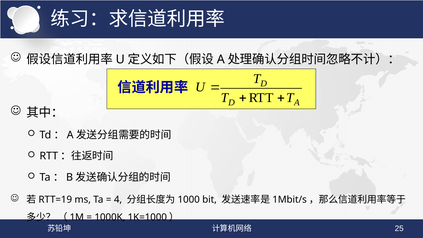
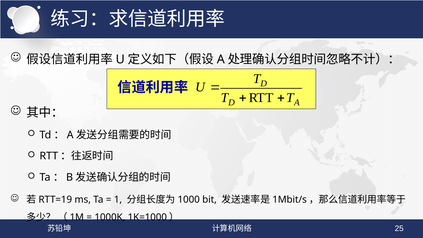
4: 4 -> 1 (118, 200)
